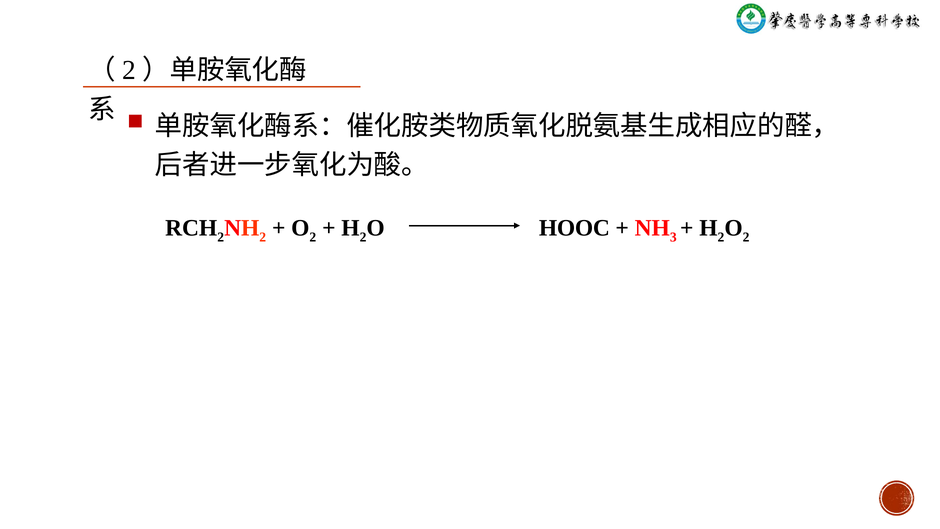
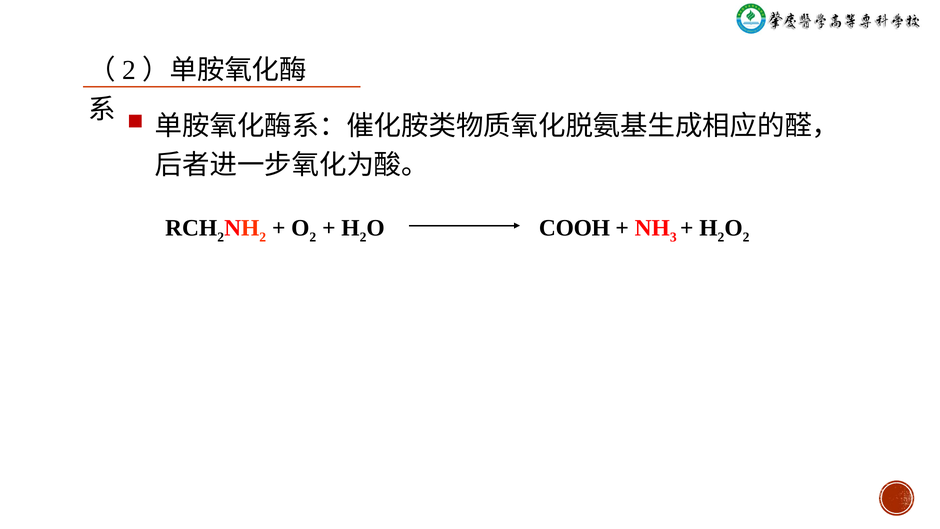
HOOC: HOOC -> COOH (574, 228)
